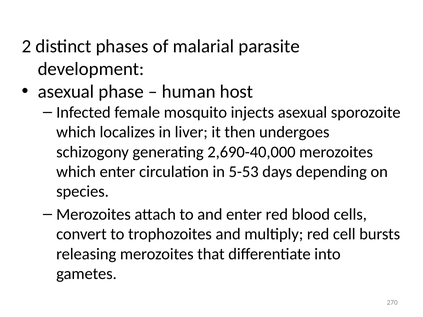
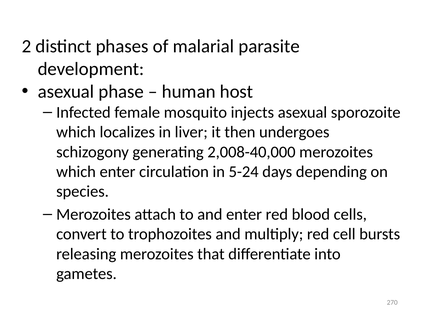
2,690-40,000: 2,690-40,000 -> 2,008-40,000 (251, 152)
5-53: 5-53 -> 5-24 (244, 172)
